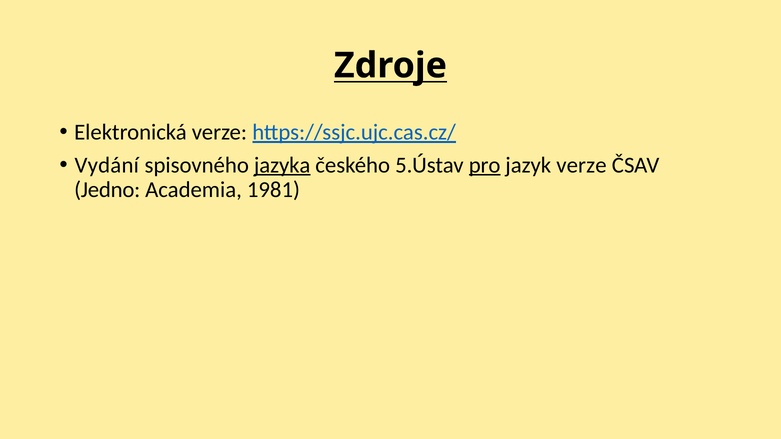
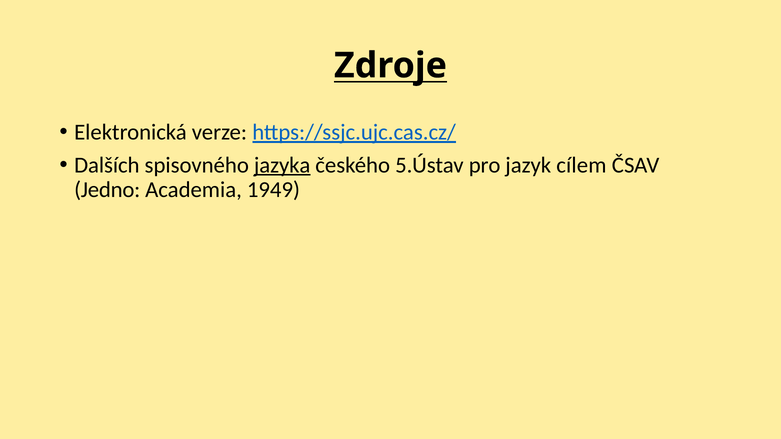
Vydání: Vydání -> Dalších (107, 165)
pro underline: present -> none (485, 165)
jazyk verze: verze -> cílem (581, 165)
1981: 1981 -> 1949 (273, 190)
